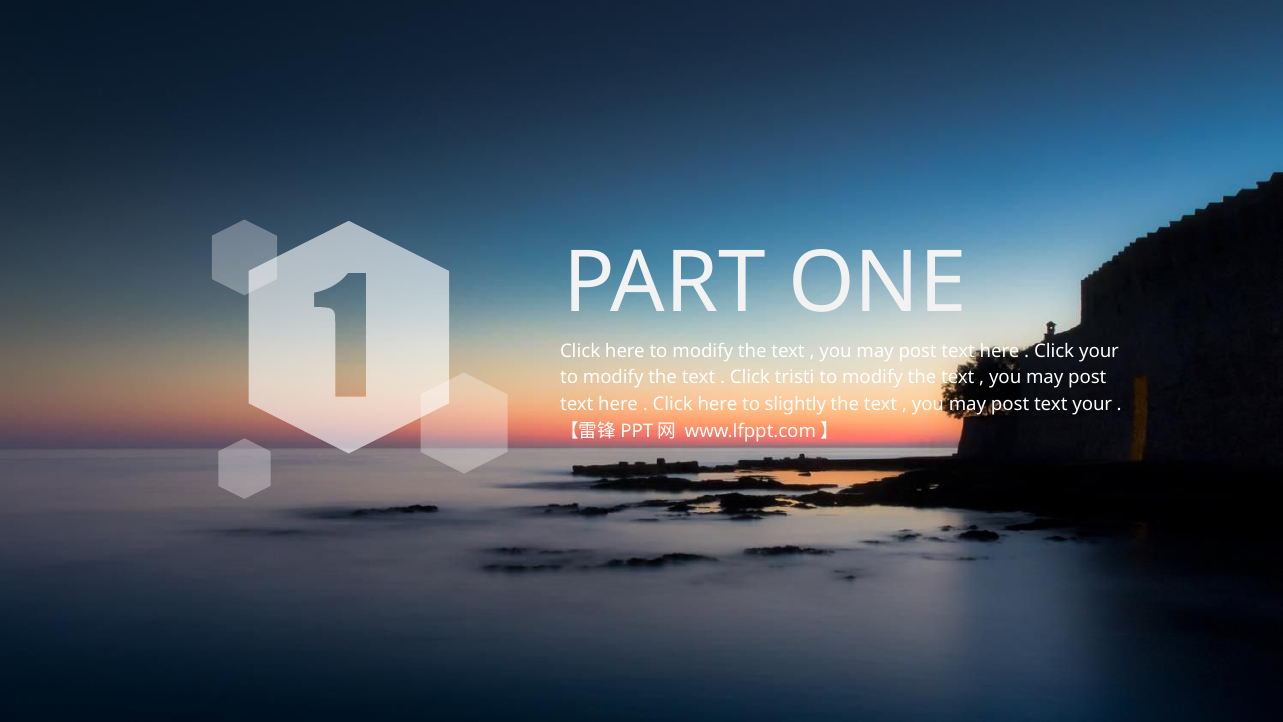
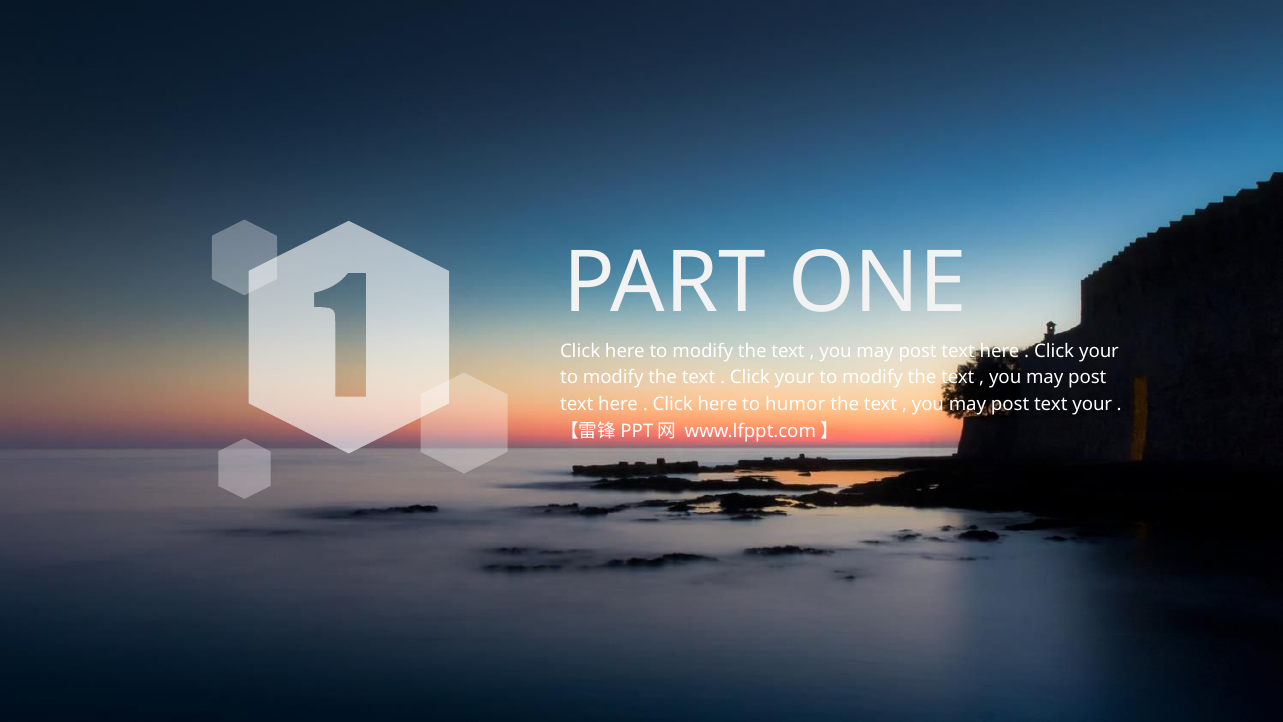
tristi: tristi -> your (795, 378)
slightly: slightly -> humor (795, 404)
